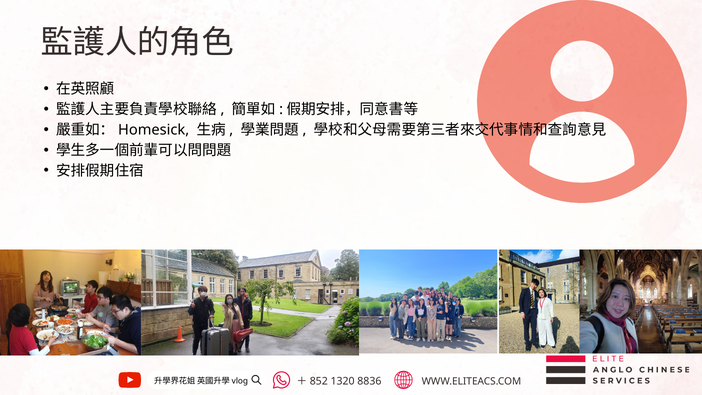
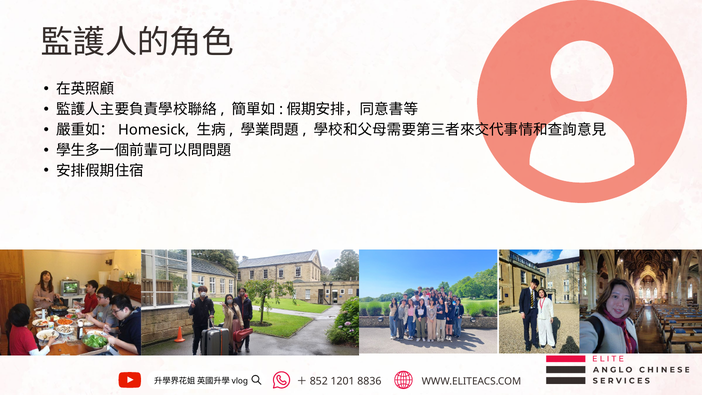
1320: 1320 -> 1201 (343, 381)
